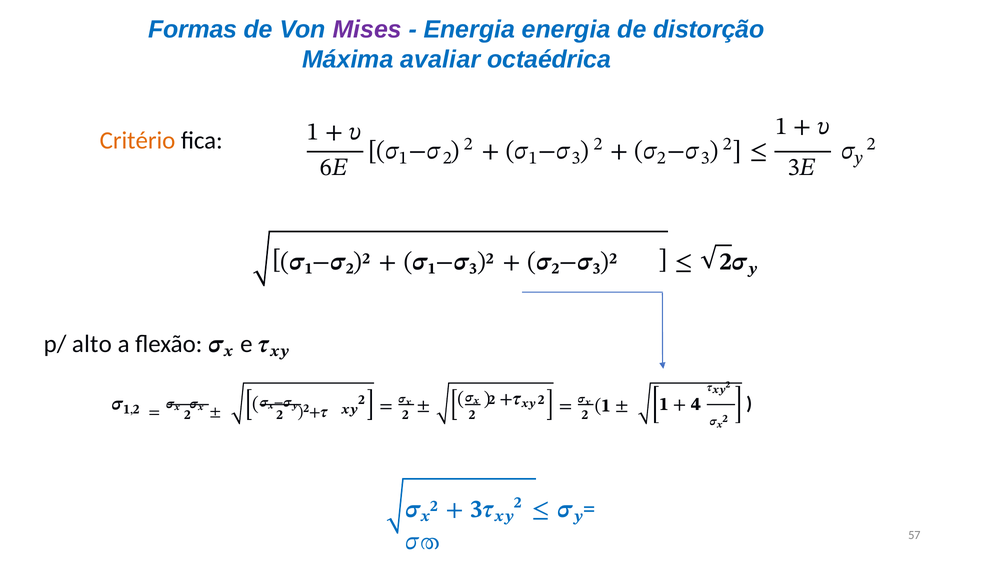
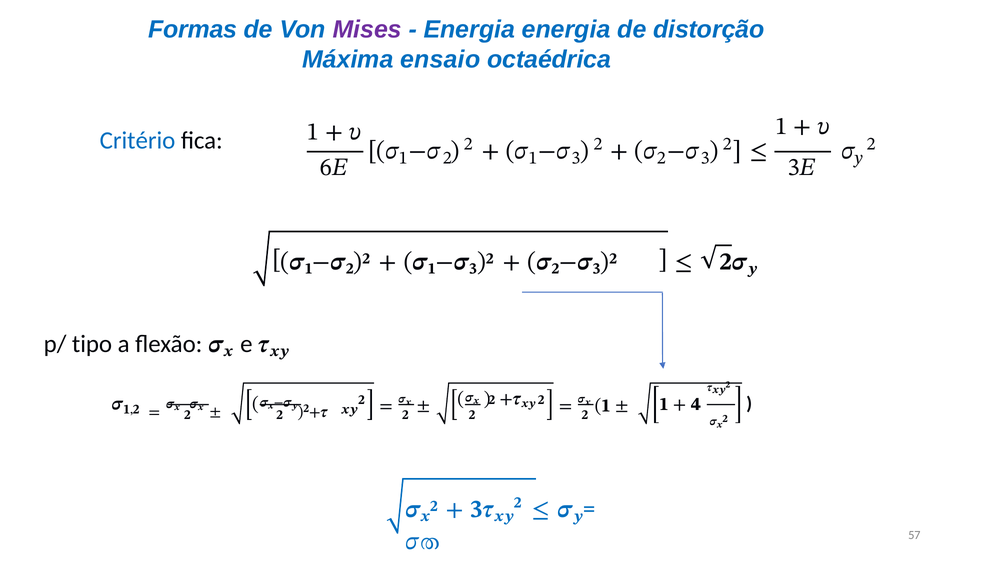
avaliar: avaliar -> ensaio (440, 59)
Critério colour: orange -> blue (138, 140)
alto: alto -> tipo (92, 344)
